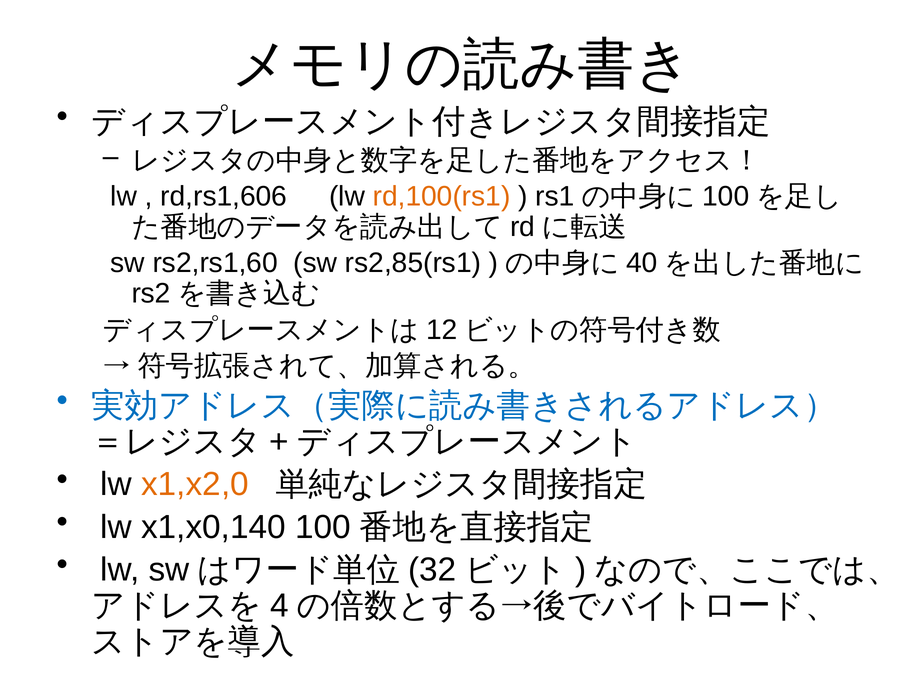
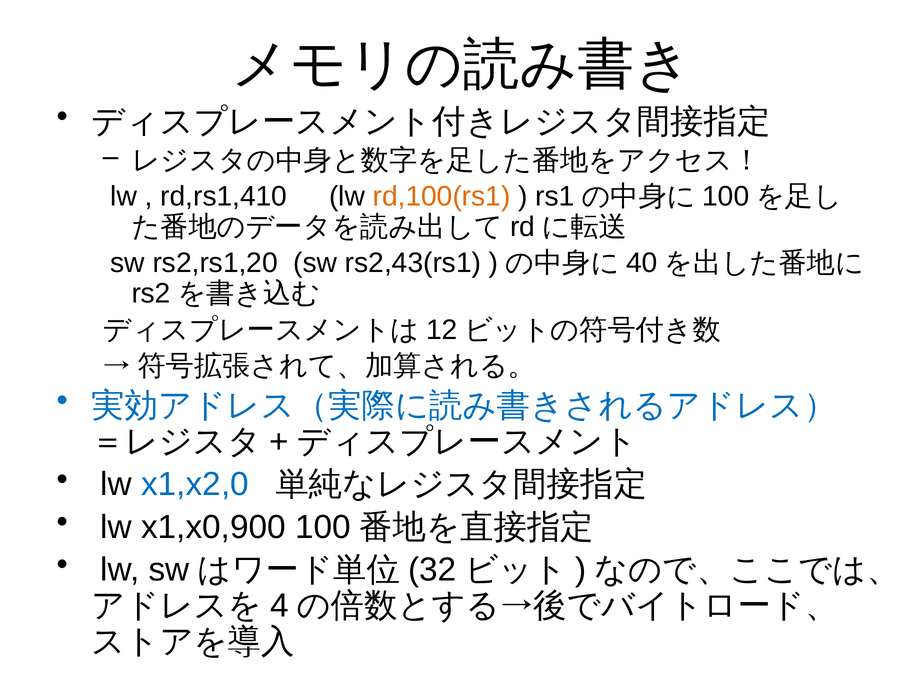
rd,rs1,606: rd,rs1,606 -> rd,rs1,410 (224, 197)
rs2,rs1,60: rs2,rs1,60 -> rs2,rs1,20 (215, 263)
rs2,85(rs1: rs2,85(rs1 -> rs2,43(rs1 (413, 263)
x1,x2,0 colour: orange -> blue (195, 484)
x1,x0,140: x1,x0,140 -> x1,x0,900 (214, 527)
